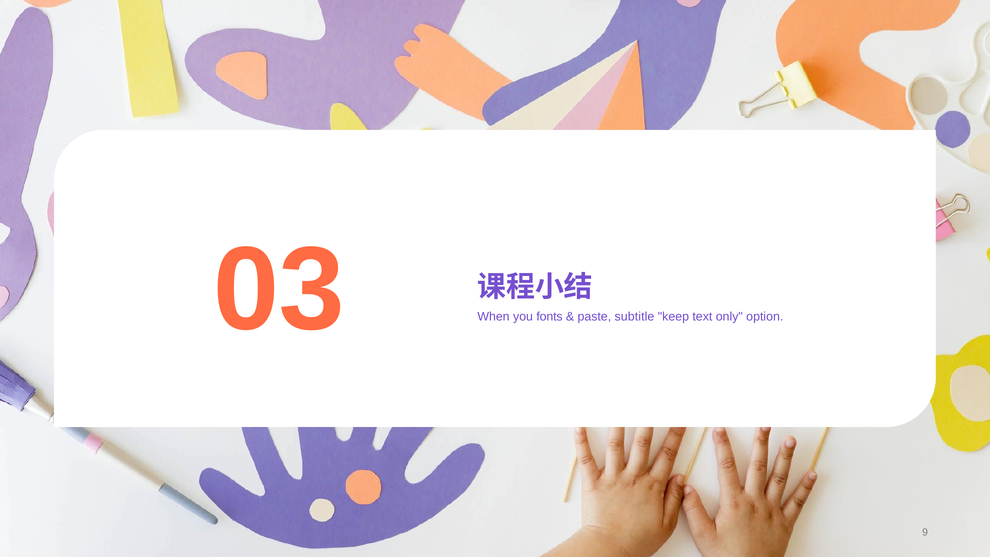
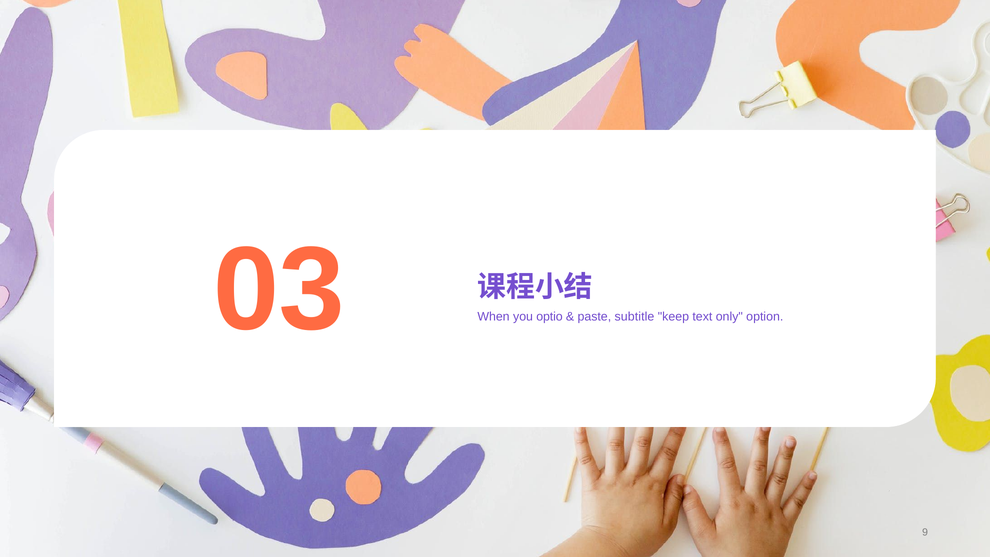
fonts: fonts -> optio (550, 317)
